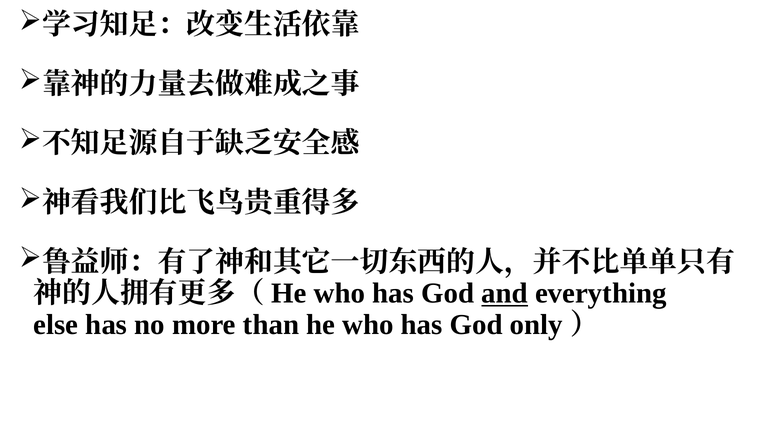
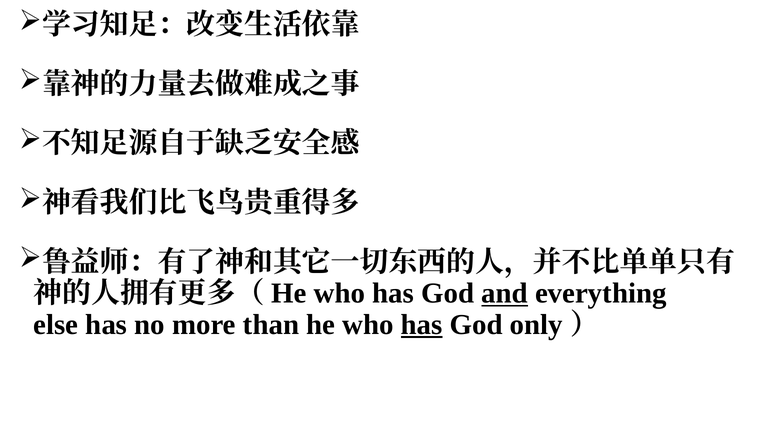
has underline: none -> present (422, 325)
